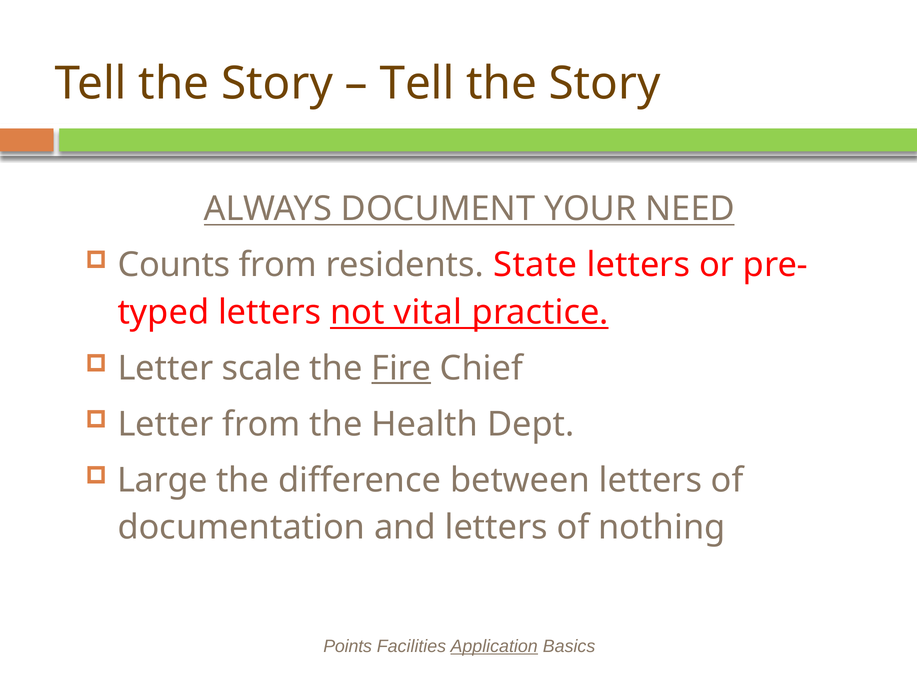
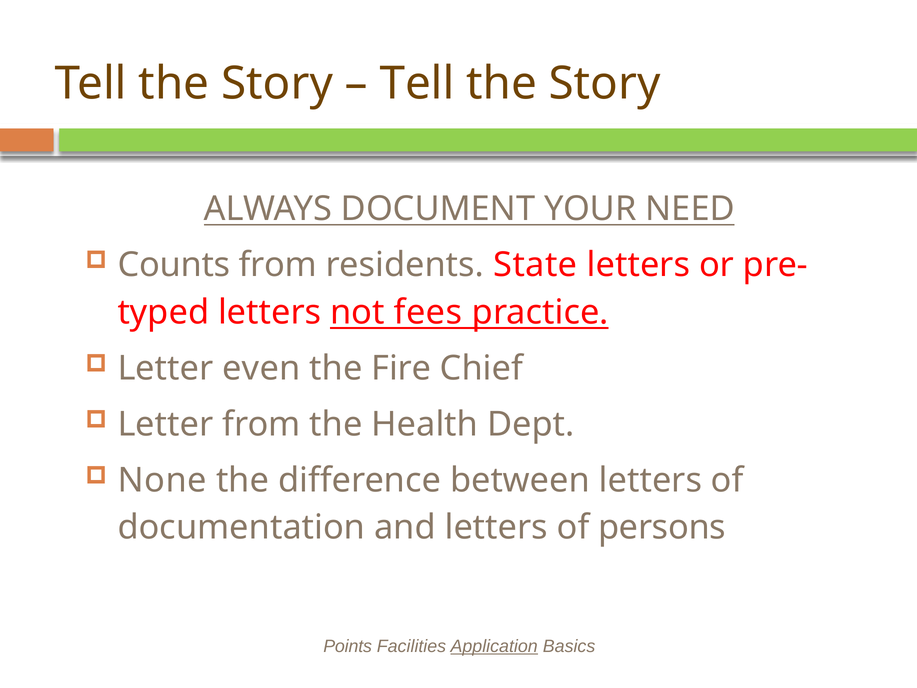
vital: vital -> fees (428, 312)
scale: scale -> even (261, 368)
Fire underline: present -> none (401, 368)
Large: Large -> None (162, 480)
nothing: nothing -> persons (662, 527)
